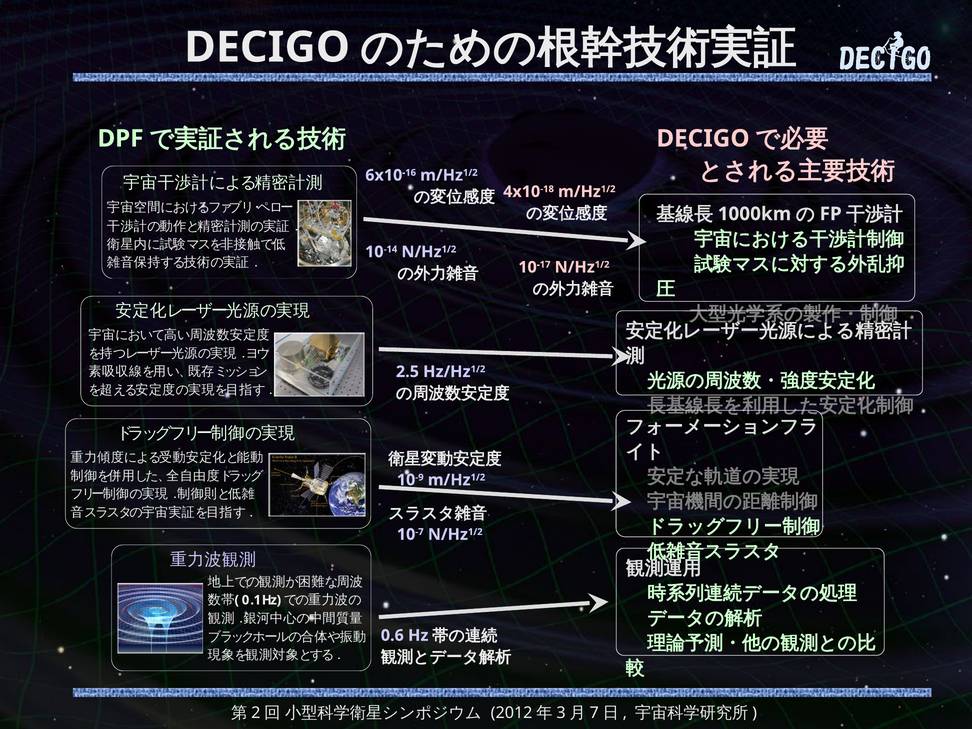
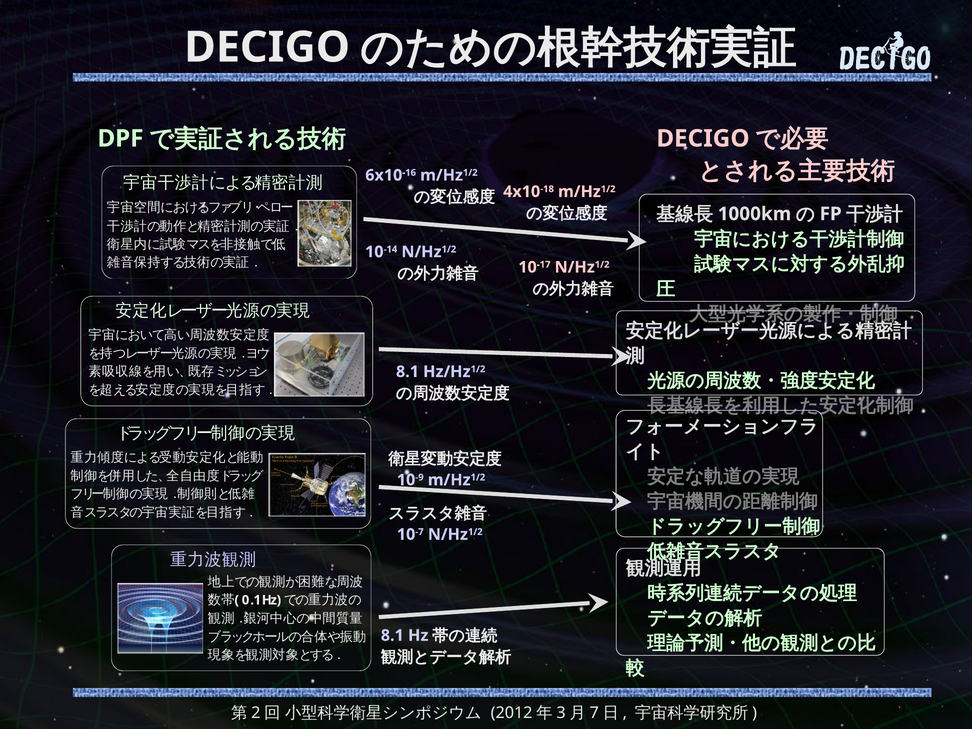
2.5: 2.5 -> 8.1 (407, 372)
0.6: 0.6 -> 8.1 (392, 635)
